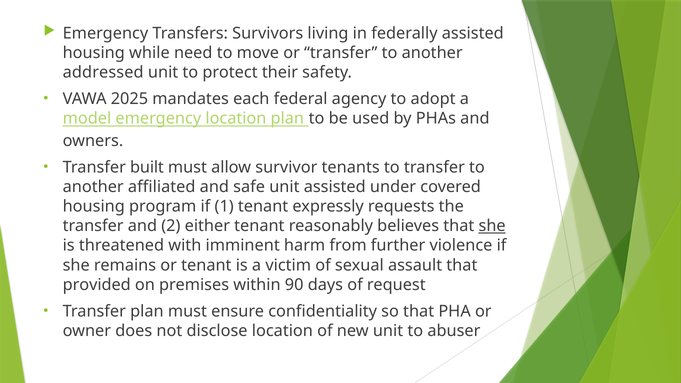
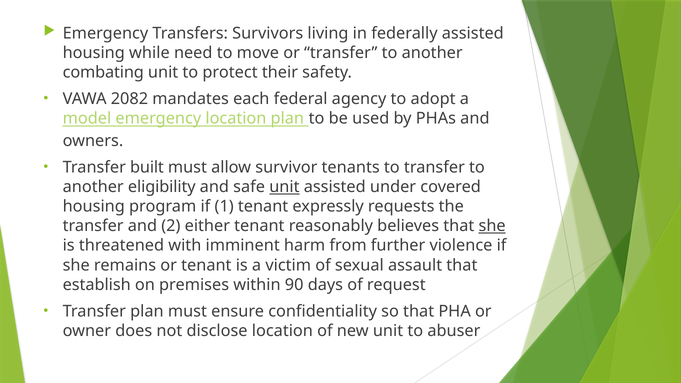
addressed: addressed -> combating (103, 72)
2025: 2025 -> 2082 (129, 99)
affiliated: affiliated -> eligibility (162, 187)
unit underline: none -> present (284, 187)
provided: provided -> establish (97, 285)
